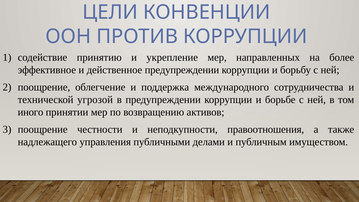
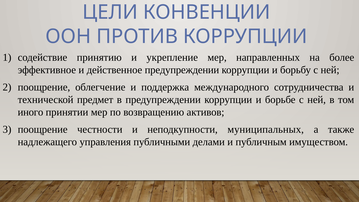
угрозой: угрозой -> предмет (95, 100)
правоотношения: правоотношения -> муниципальных (266, 129)
